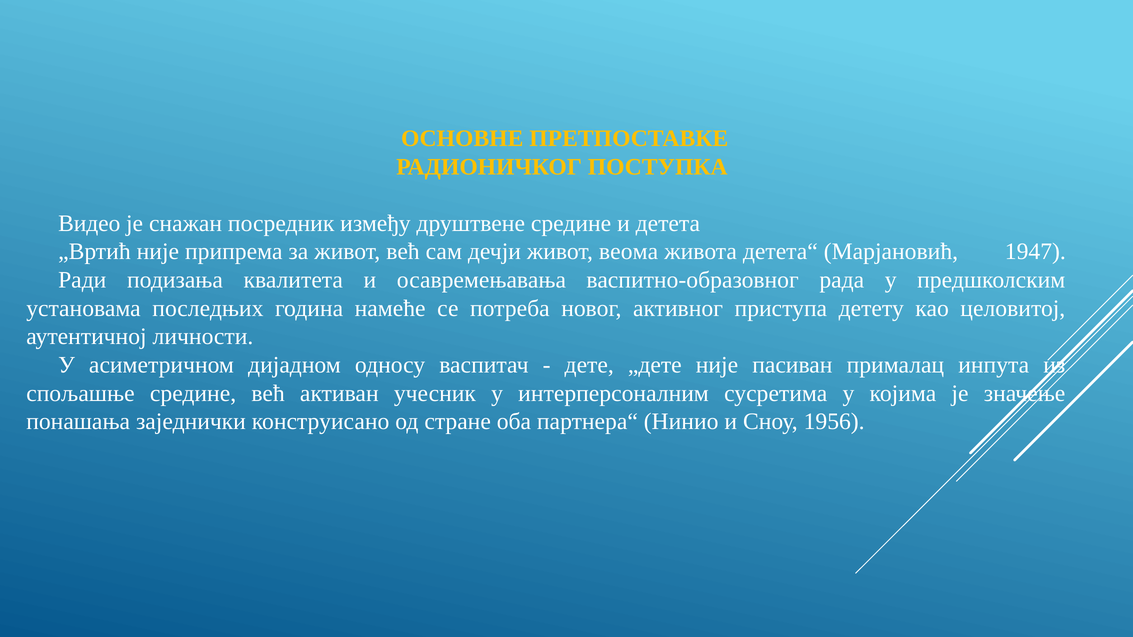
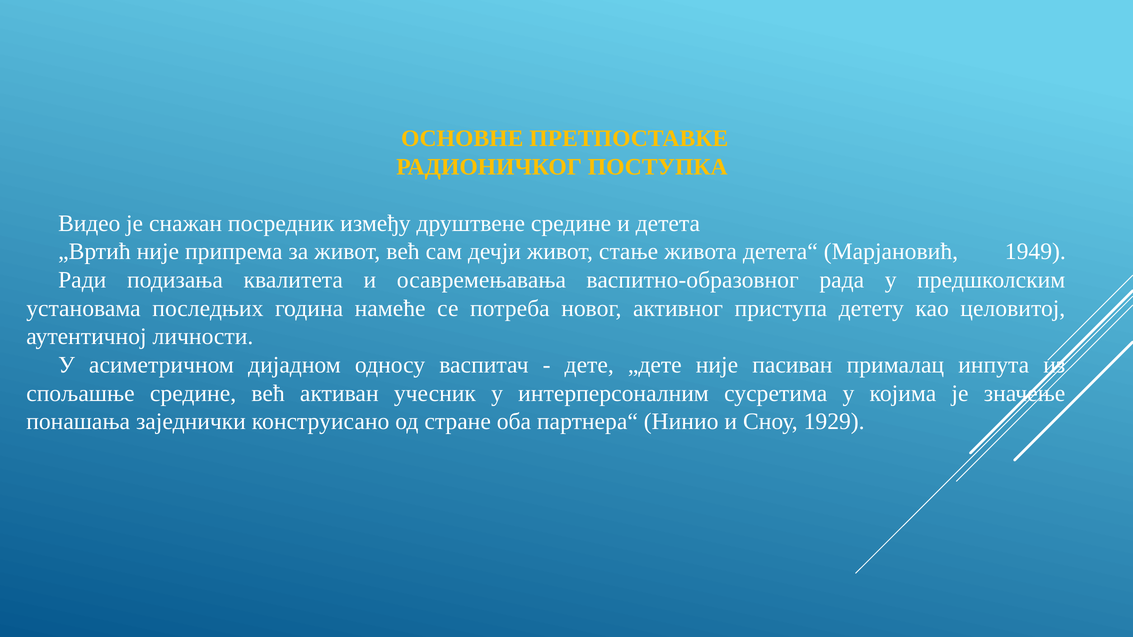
веома: веома -> стање (629, 252)
1947: 1947 -> 1949 (1035, 252)
1956: 1956 -> 1929 (834, 422)
